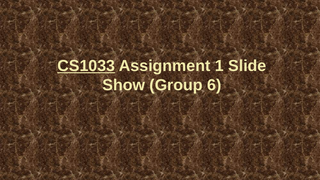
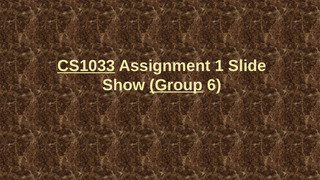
Group underline: none -> present (176, 85)
